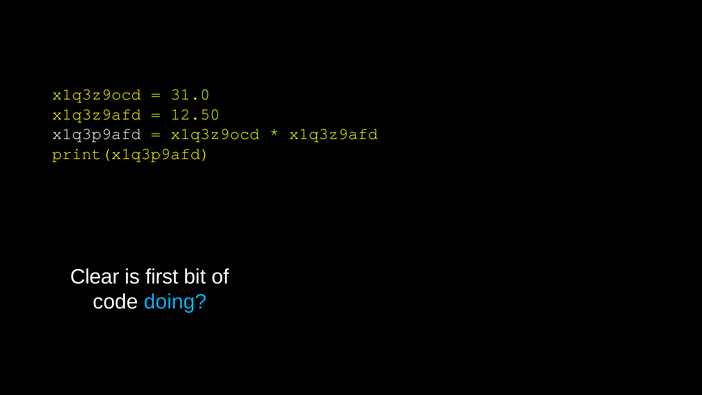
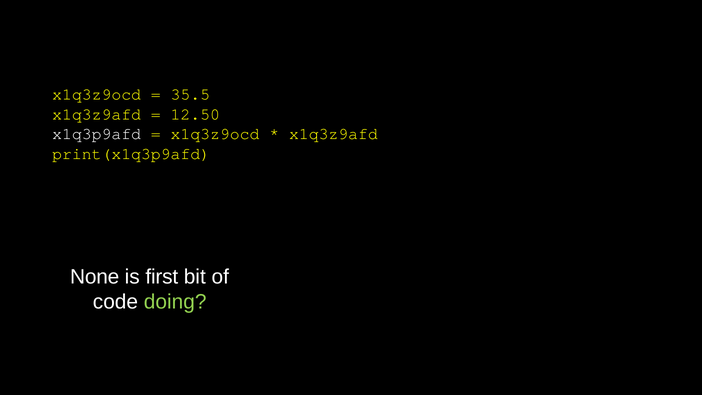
31.0: 31.0 -> 35.5 (190, 94)
Clear: Clear -> None (95, 277)
doing colour: light blue -> light green (175, 302)
